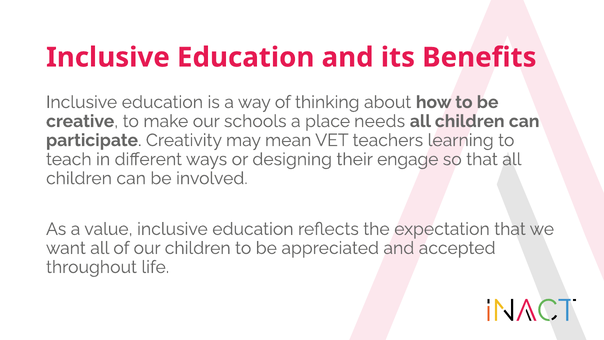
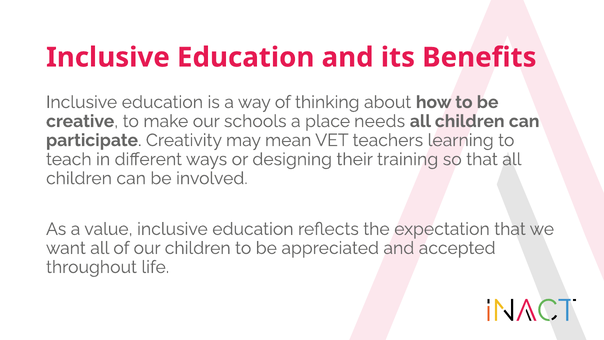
engage: engage -> training (408, 159)
